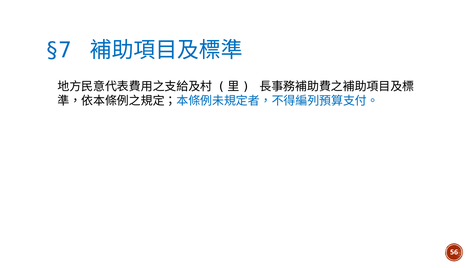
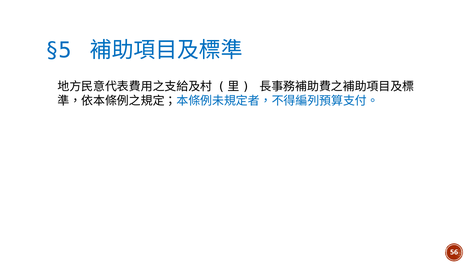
§7: §7 -> §5 (58, 50)
